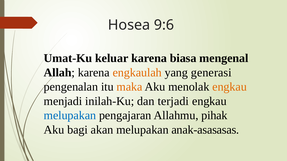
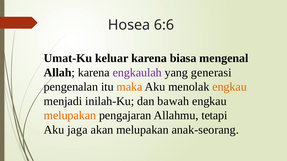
9:6: 9:6 -> 6:6 (164, 25)
engkaulah colour: orange -> purple (137, 73)
terjadi: terjadi -> bawah (173, 101)
melupakan colour: blue -> orange (70, 116)
pihak: pihak -> tetapi (214, 116)
bagi: bagi -> jaga (77, 130)
anak-asasasas: anak-asasasas -> anak-seorang (205, 130)
